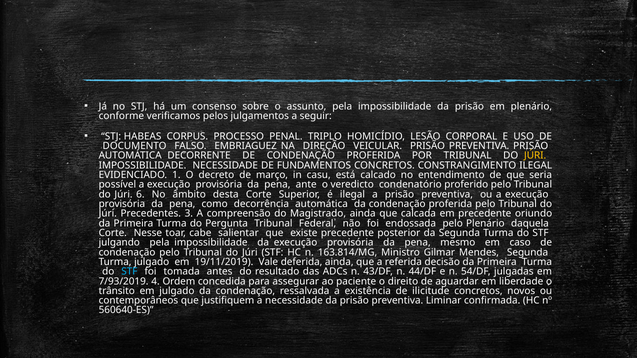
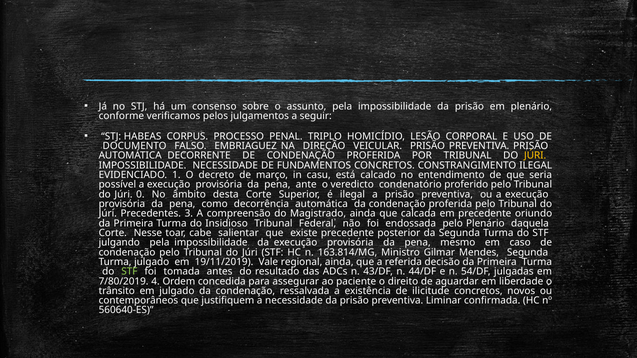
6: 6 -> 0 (140, 195)
Pergunta: Pergunta -> Insidioso (227, 224)
deferida: deferida -> regional (302, 262)
STF colour: light blue -> light green (129, 272)
7/93/2019: 7/93/2019 -> 7/80/2019 (124, 282)
